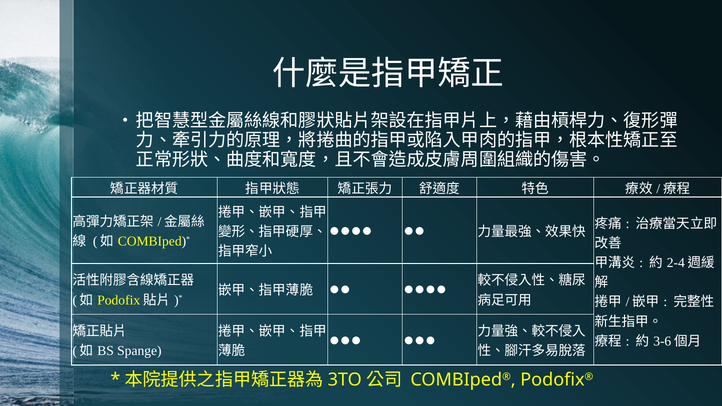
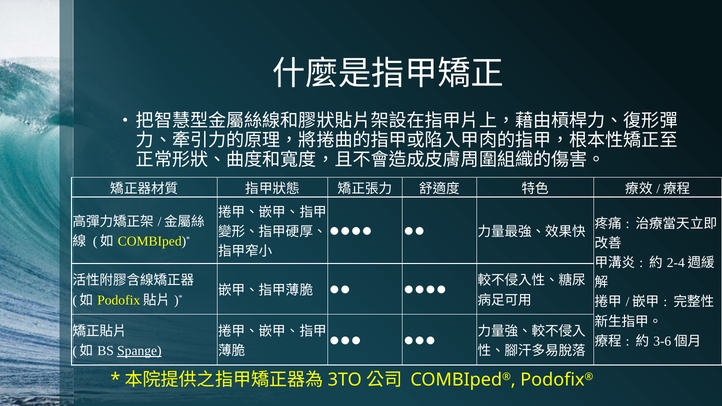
Spange underline: none -> present (139, 351)
